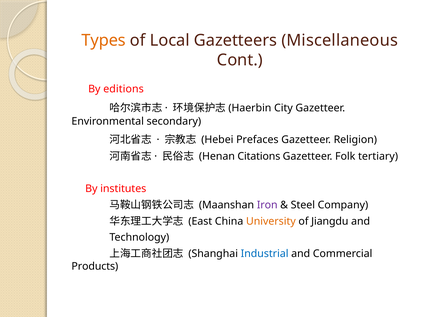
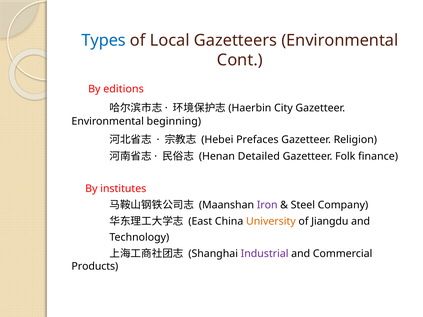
Types colour: orange -> blue (104, 40)
Gazetteers Miscellaneous: Miscellaneous -> Environmental (340, 40)
secondary: secondary -> beginning (174, 121)
Citations: Citations -> Detailed (259, 157)
tertiary: tertiary -> finance (378, 157)
Industrial colour: blue -> purple (265, 254)
